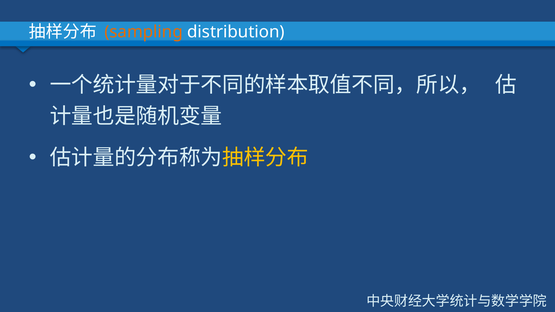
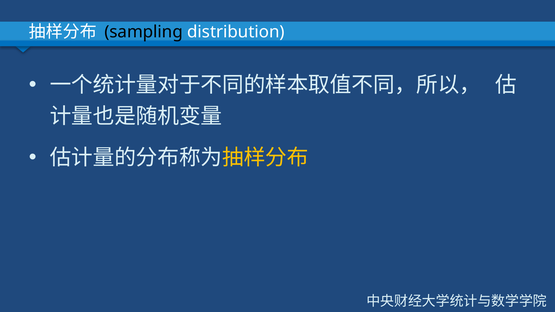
sampling colour: orange -> black (144, 32)
